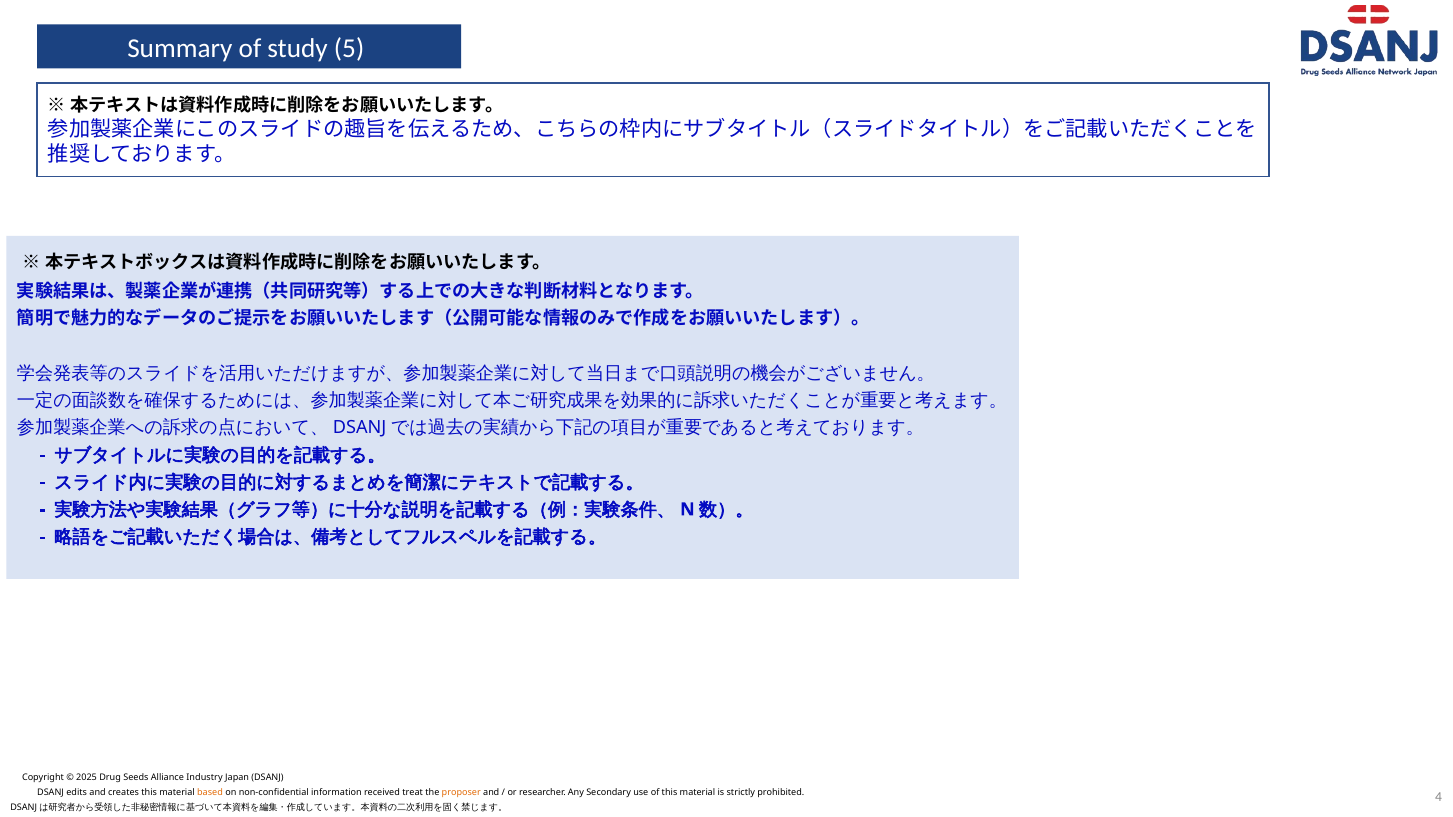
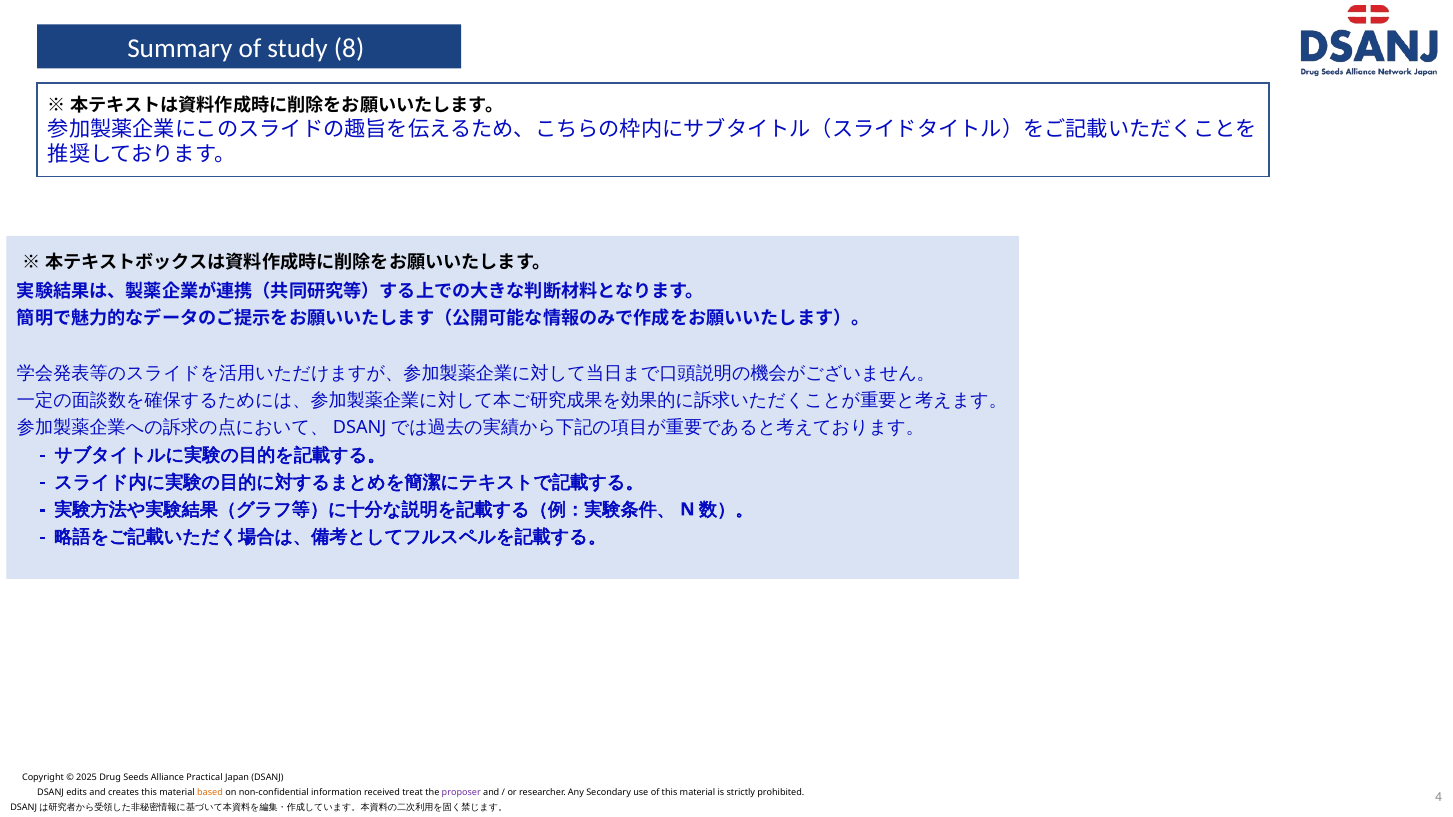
5: 5 -> 8 (349, 48)
Industry: Industry -> Practical (204, 778)
proposer colour: orange -> purple (461, 793)
